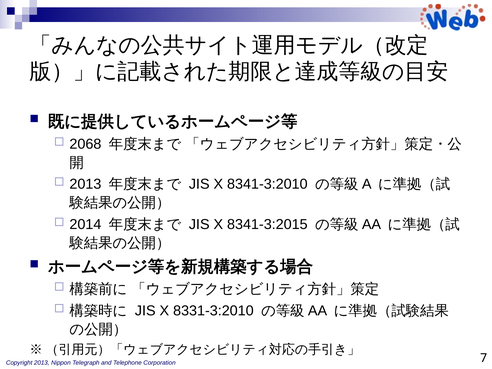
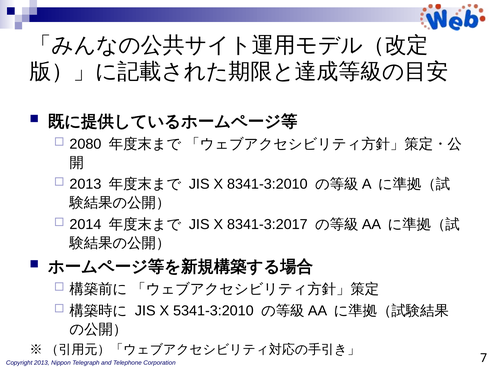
2068: 2068 -> 2080 (85, 144)
8341-3:2015: 8341-3:2015 -> 8341-3:2017 (267, 224)
8331-3:2010: 8331-3:2010 -> 5341-3:2010 (213, 311)
